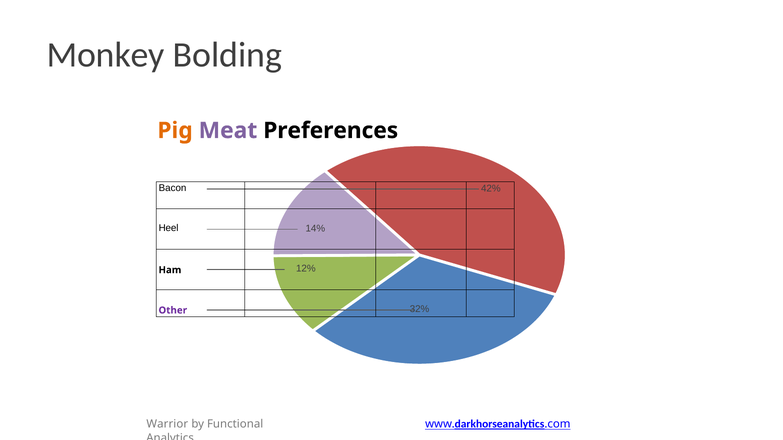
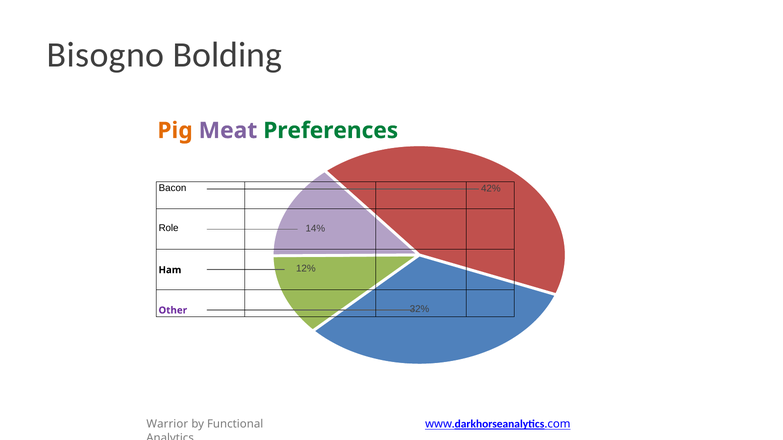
Monkey: Monkey -> Bisogno (105, 55)
Preferences colour: black -> green (331, 131)
Heel: Heel -> Role (169, 228)
